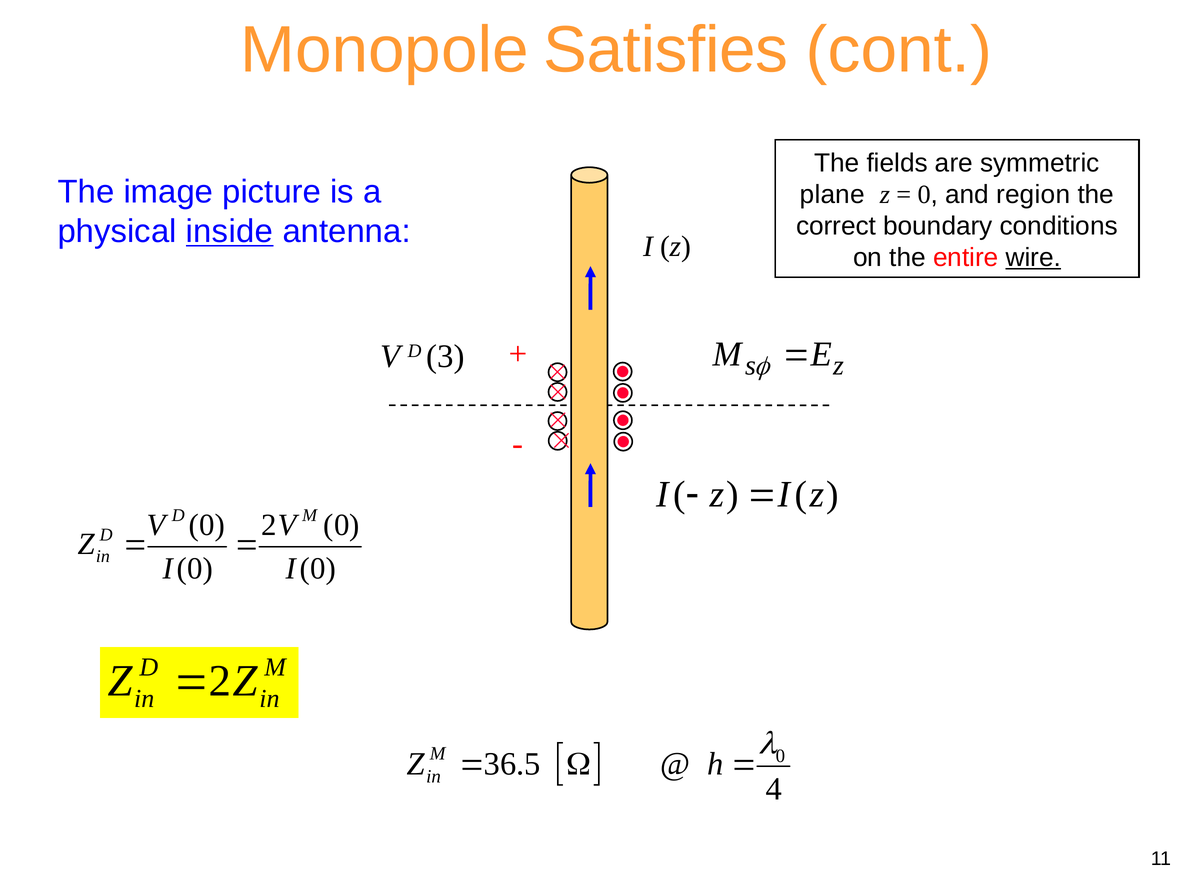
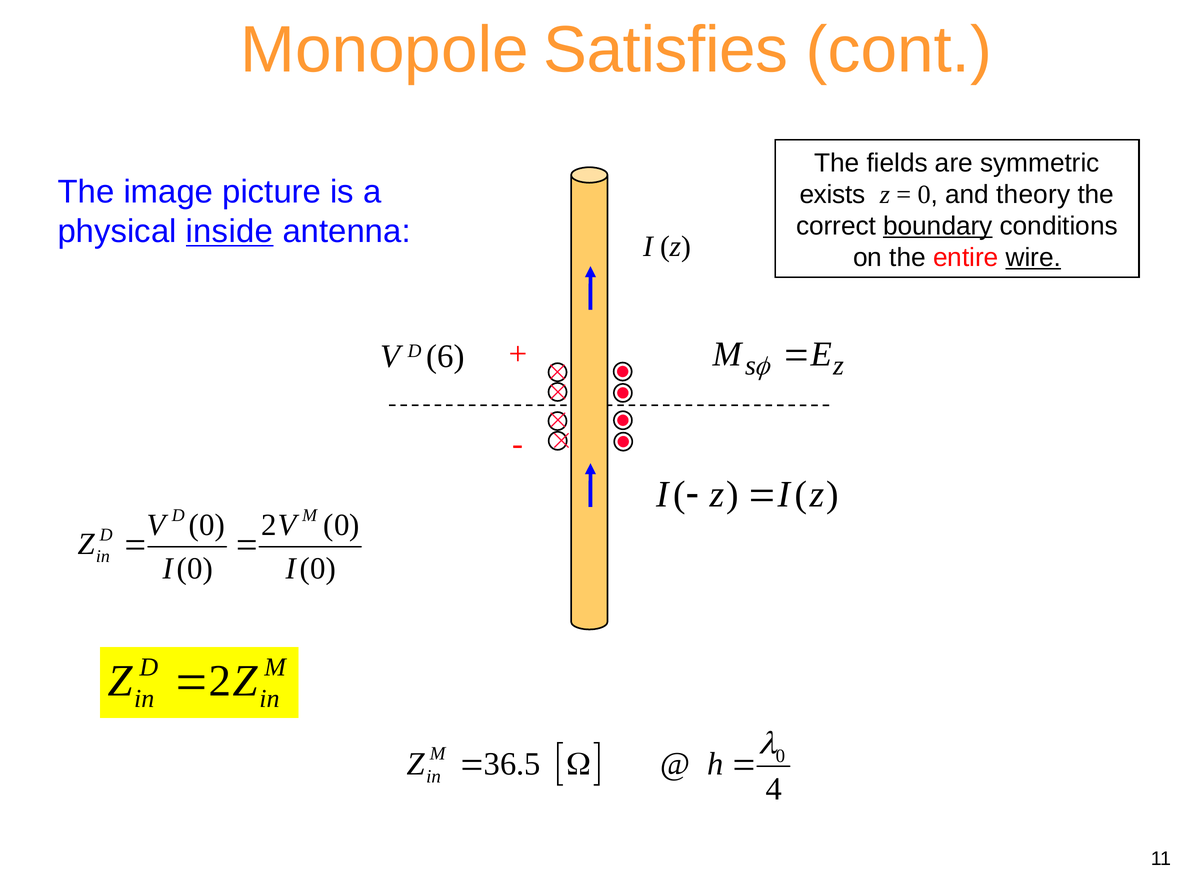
plane: plane -> exists (833, 195)
region: region -> theory (1033, 195)
boundary underline: none -> present (938, 226)
3: 3 -> 6 (445, 356)
